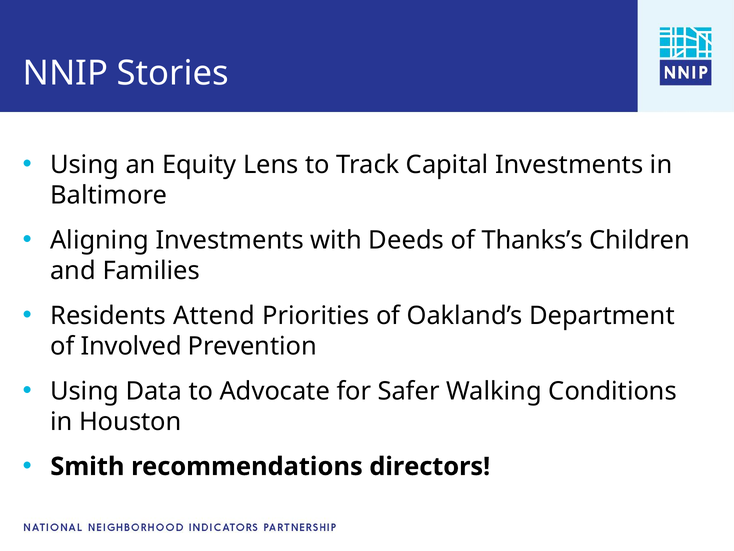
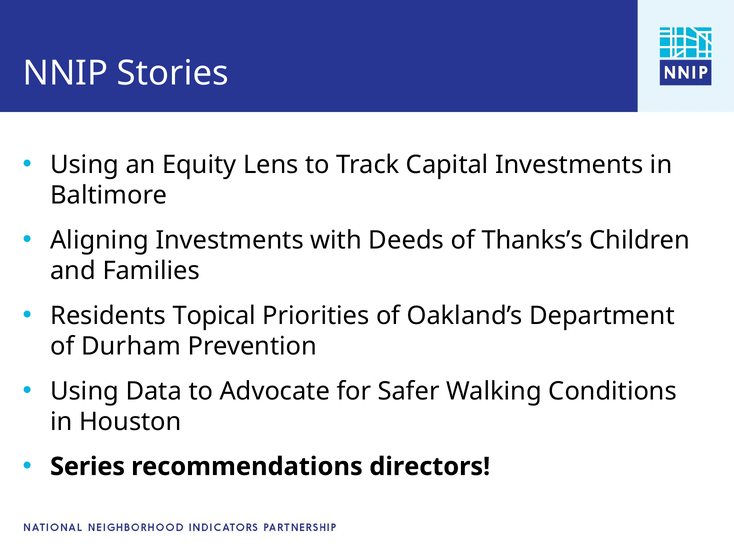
Attend: Attend -> Topical (214, 315)
Involved: Involved -> Durham (131, 346)
Smith: Smith -> Series (88, 466)
